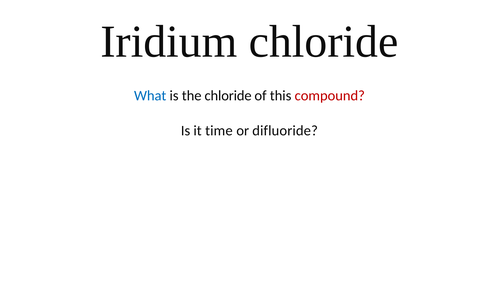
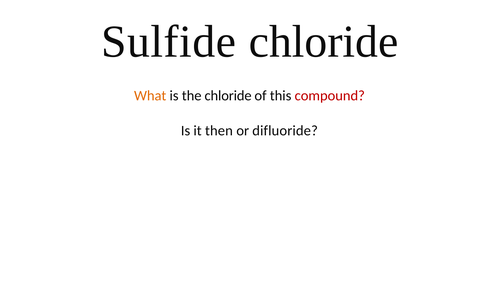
Iridium: Iridium -> Sulfide (169, 42)
What colour: blue -> orange (150, 95)
time: time -> then (219, 130)
